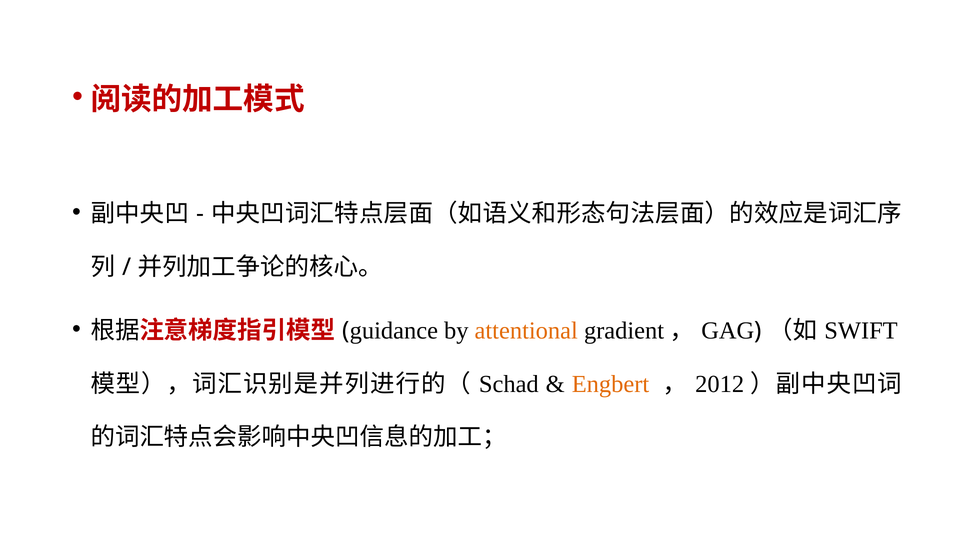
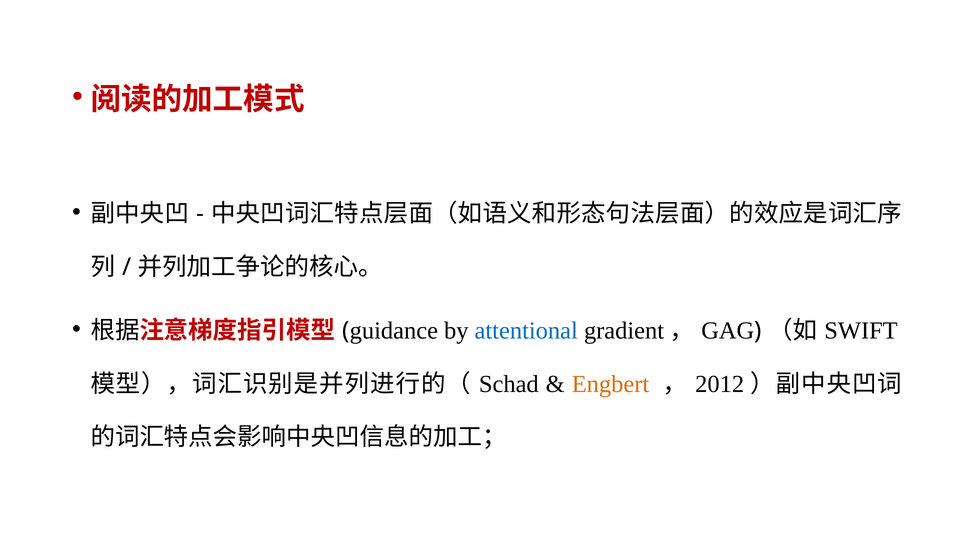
attentional colour: orange -> blue (526, 331)
